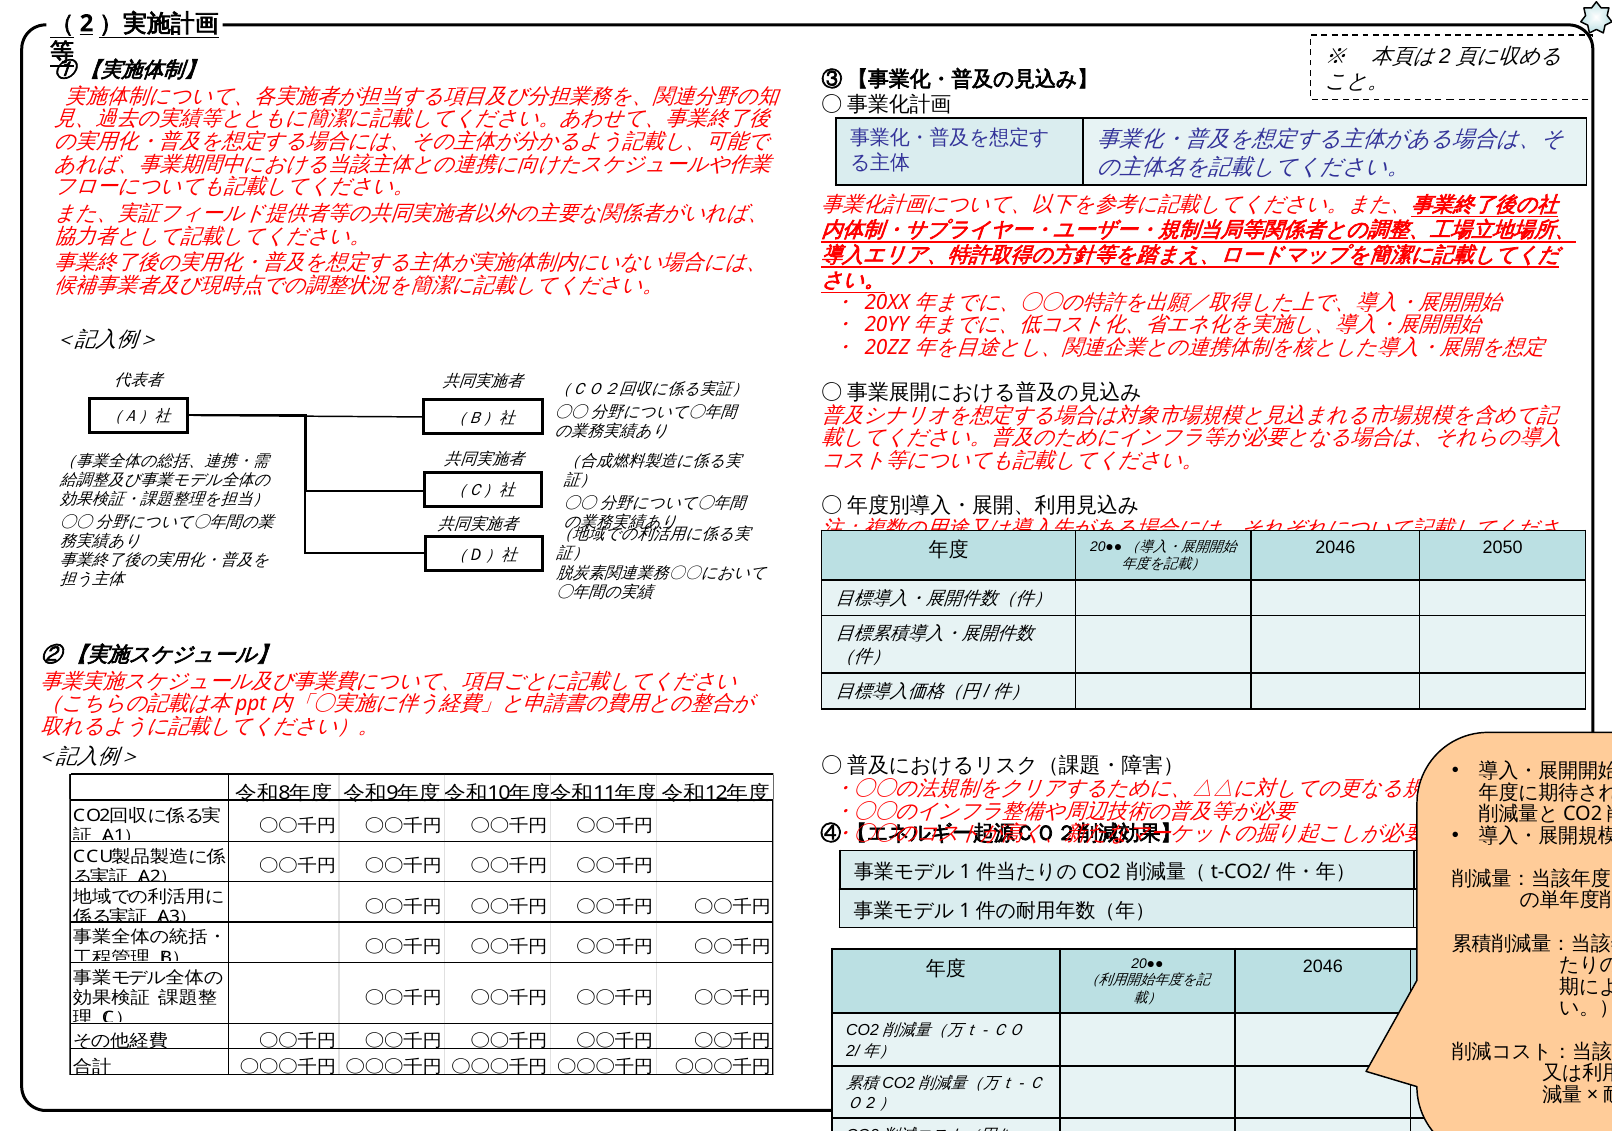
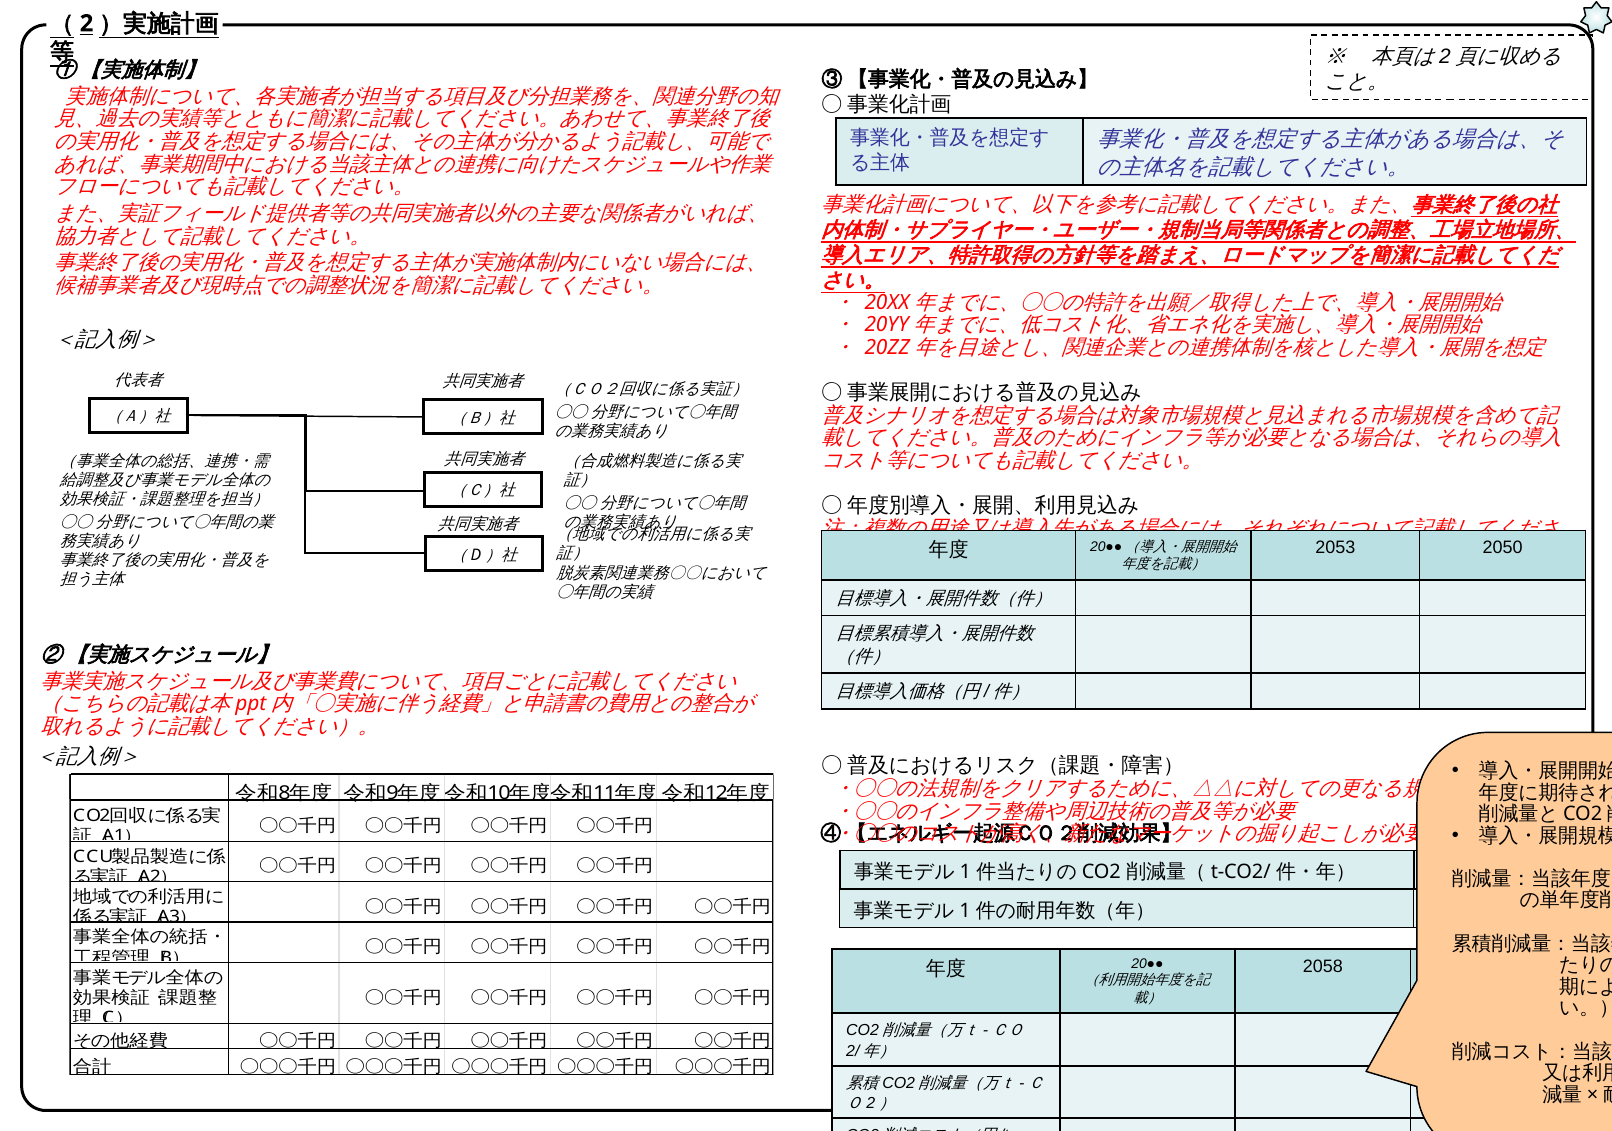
2046: 2046 -> 2053 (1335, 548)
2046: 2046 -> 2058 (1323, 966)
